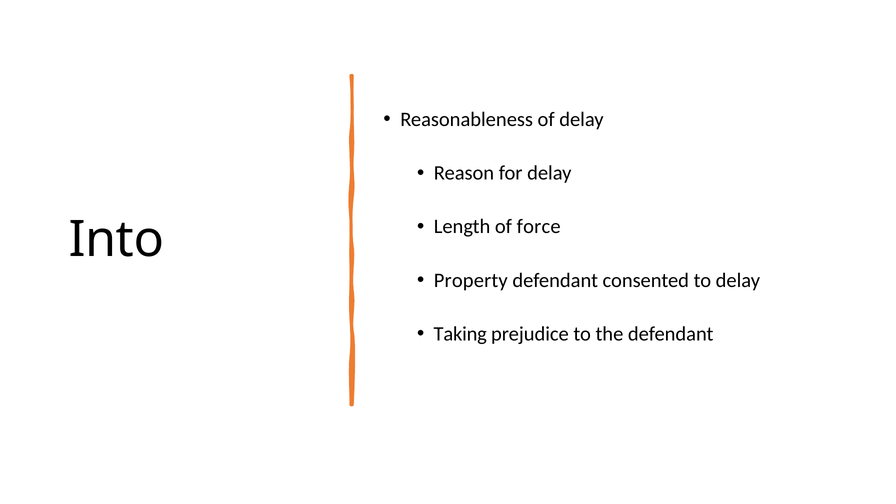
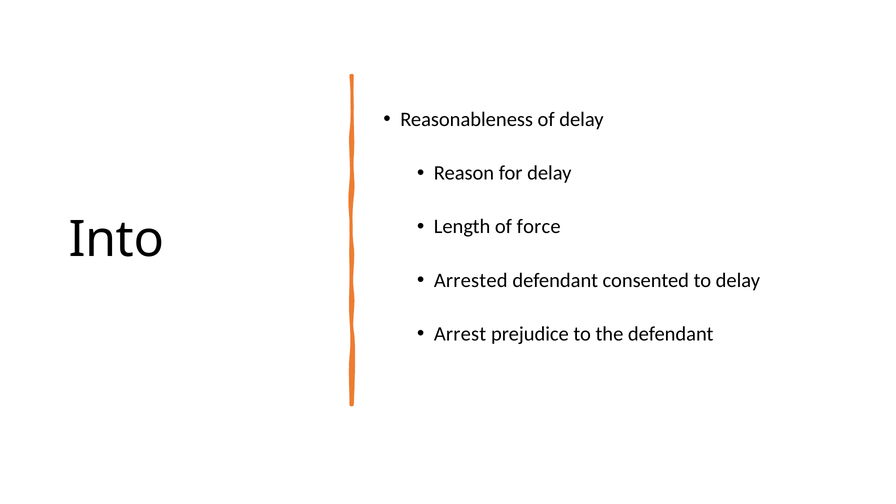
Property: Property -> Arrested (471, 280)
Taking: Taking -> Arrest (460, 334)
